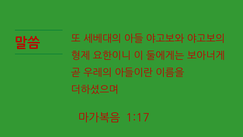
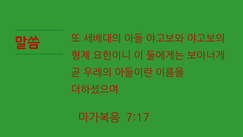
1:17: 1:17 -> 7:17 (138, 118)
